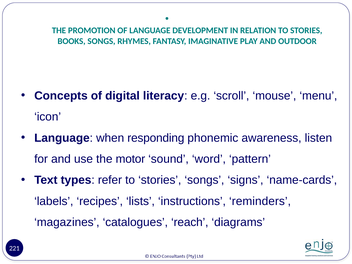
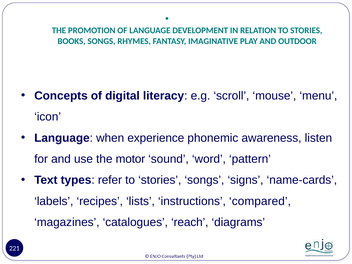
responding: responding -> experience (156, 138)
reminders: reminders -> compared (260, 201)
